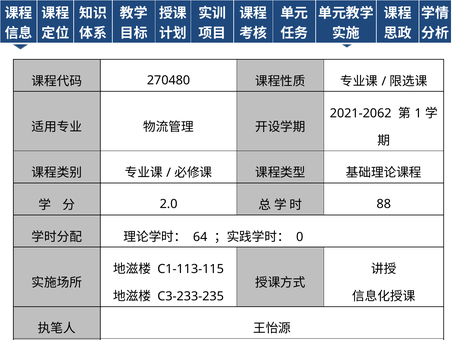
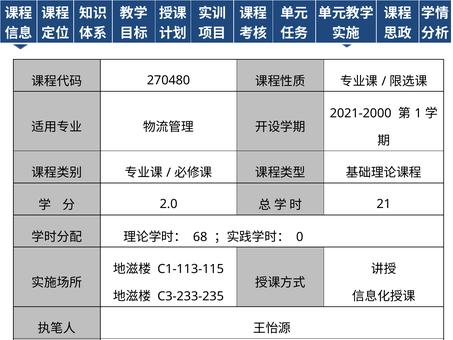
2021-2062: 2021-2062 -> 2021-2000 (361, 113)
88: 88 -> 21 (384, 204)
64: 64 -> 68 (200, 237)
